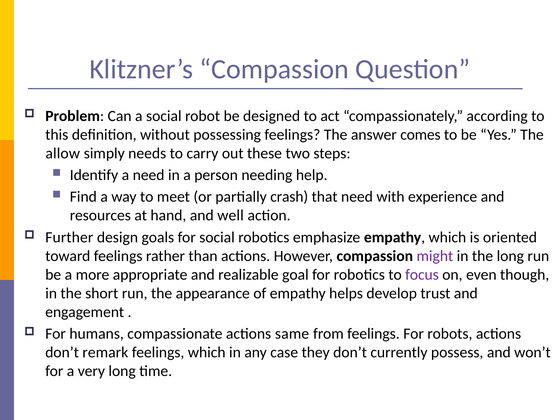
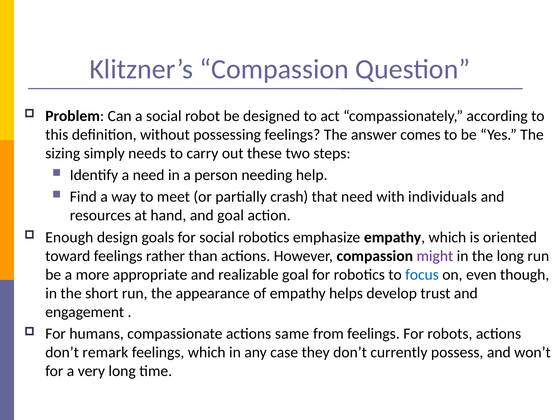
allow: allow -> sizing (63, 153)
experience: experience -> individuals (443, 197)
and well: well -> goal (231, 215)
Further: Further -> Enough (69, 237)
focus colour: purple -> blue (422, 275)
